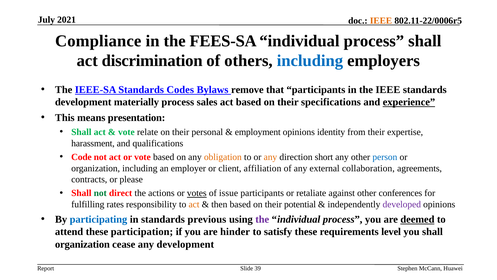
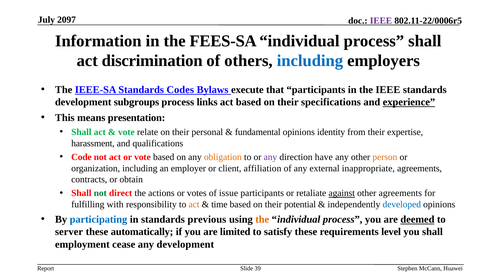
2021: 2021 -> 2097 (67, 20)
IEEE colour: orange -> purple (381, 21)
Compliance: Compliance -> Information (98, 41)
remove: remove -> execute (247, 90)
materially: materially -> subgroups (137, 102)
sales: sales -> links (207, 102)
employment: employment -> fundamental (258, 132)
any colour: orange -> purple (270, 157)
short: short -> have (324, 157)
person colour: blue -> orange (385, 157)
collaboration: collaboration -> inappropriate (368, 168)
please: please -> obtain (131, 179)
votes underline: present -> none (197, 193)
against underline: none -> present (342, 193)
other conferences: conferences -> agreements (400, 193)
rates: rates -> with (115, 204)
then: then -> time (219, 204)
developed colour: purple -> blue (402, 204)
the colour: purple -> orange (262, 219)
attend: attend -> server (69, 232)
participation: participation -> automatically (142, 232)
hinder: hinder -> limited (235, 232)
organization: organization -> employment (82, 244)
